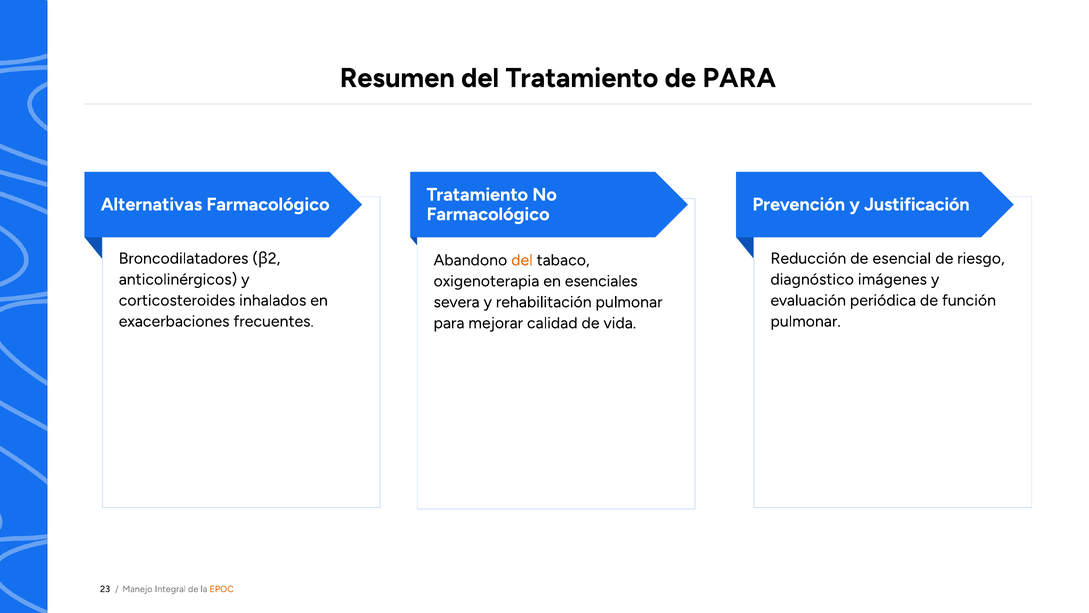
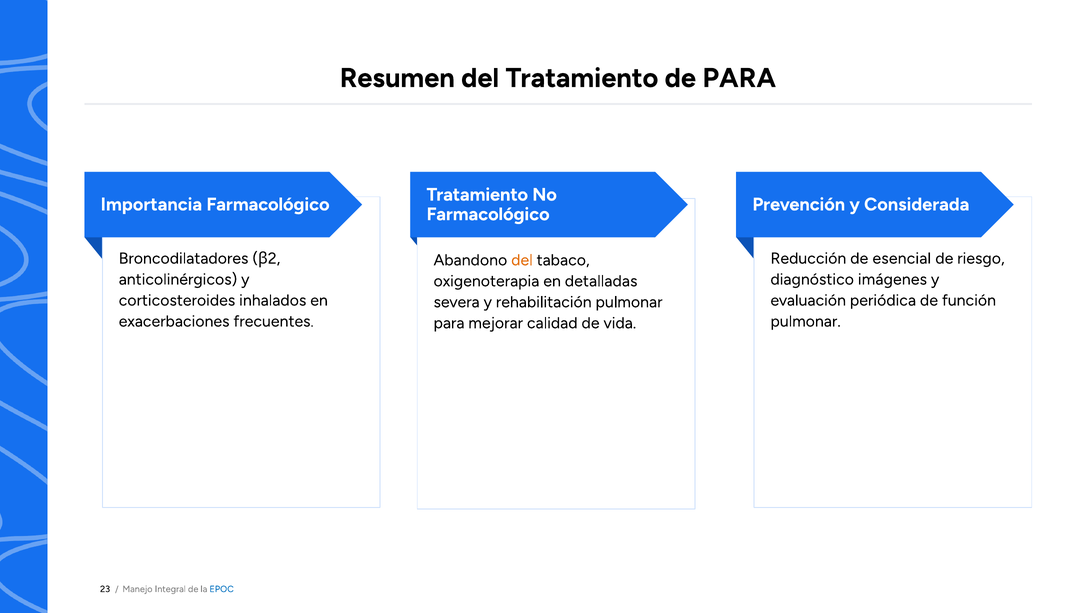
Alternativas: Alternativas -> Importancia (151, 204)
Justificación: Justificación -> Considerada (917, 204)
esenciales: esenciales -> detalladas (601, 281)
EPOC colour: orange -> blue (222, 589)
